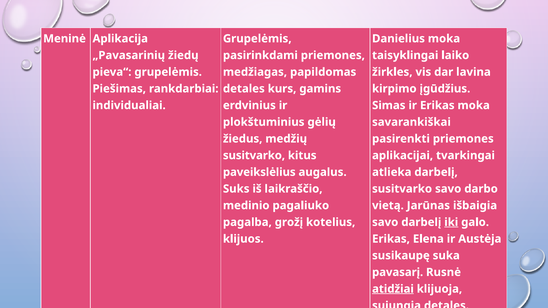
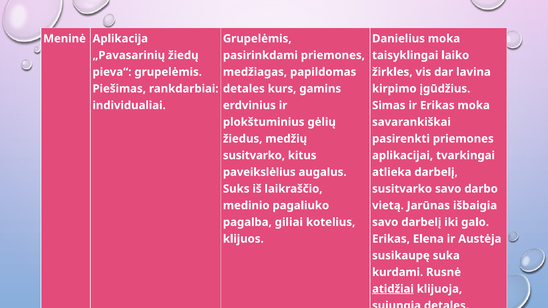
grožį: grožį -> giliai (289, 222)
iki underline: present -> none (451, 222)
pavasarį: pavasarį -> kurdami (398, 272)
